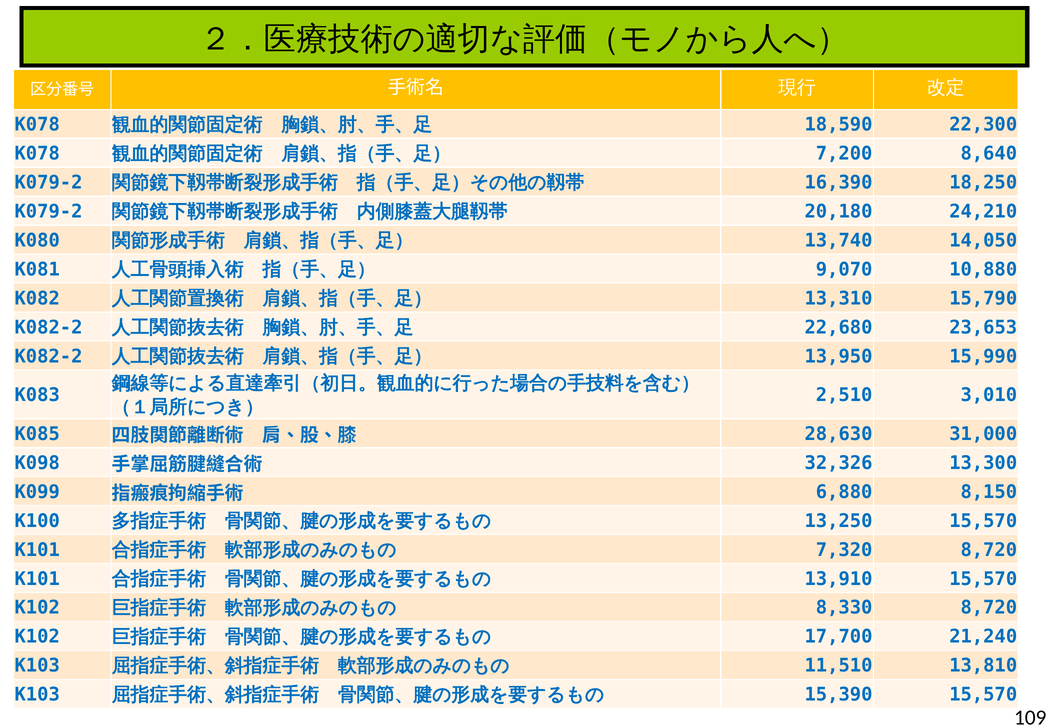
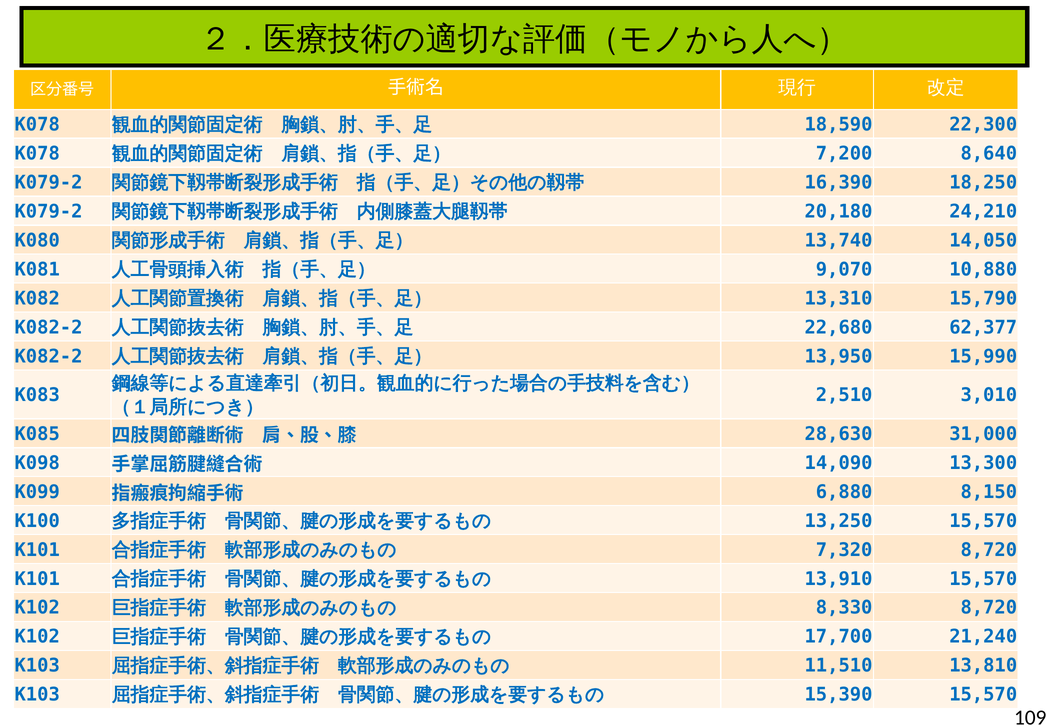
23,653: 23,653 -> 62,377 (983, 327)
32,326: 32,326 -> 14,090 (839, 463)
